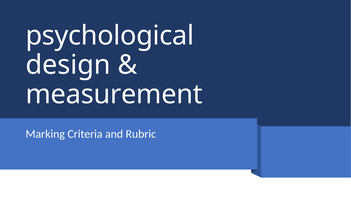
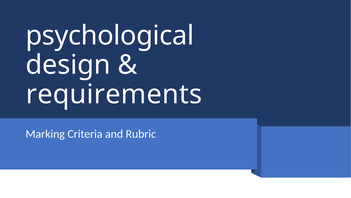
measurement: measurement -> requirements (114, 94)
